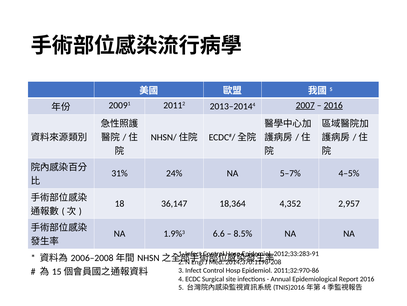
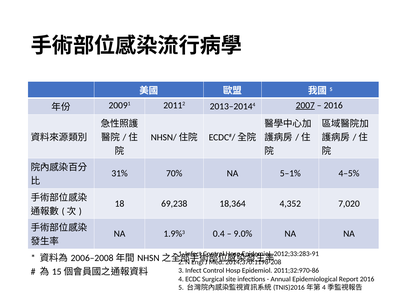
2016 underline: present -> none (333, 105)
24%: 24% -> 70% (174, 173)
5–7%: 5–7% -> 5–1% (290, 173)
36,147: 36,147 -> 69,238 (174, 203)
2,957: 2,957 -> 7,020 (349, 203)
6.6: 6.6 -> 0.4 (219, 233)
8.5%: 8.5% -> 9.0% (243, 233)
